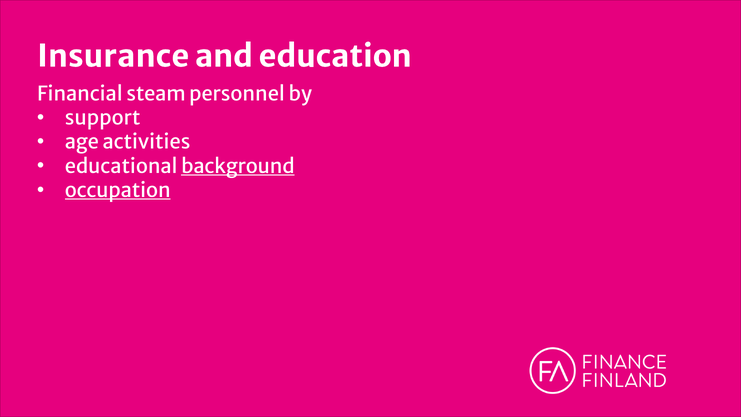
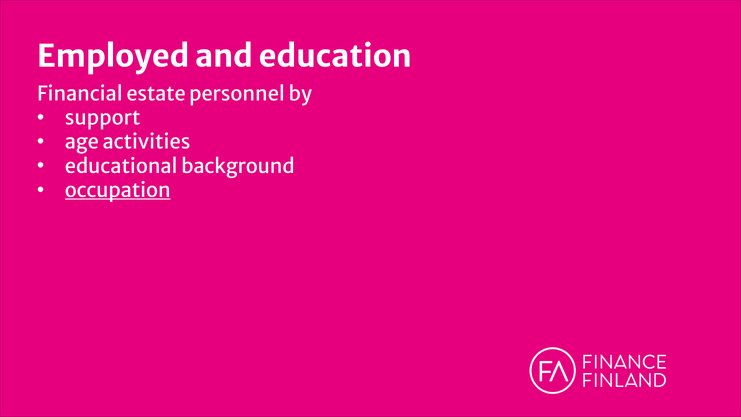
Insurance: Insurance -> Employed (113, 56)
steam: steam -> estate (156, 94)
background underline: present -> none (238, 166)
